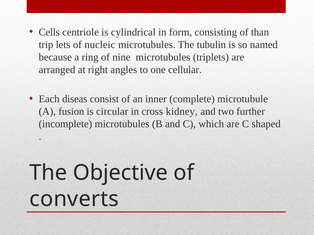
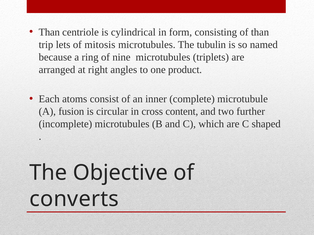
Cells: Cells -> Than (49, 32)
nucleic: nucleic -> mitosis (100, 45)
cellular: cellular -> product (185, 70)
diseas: diseas -> atoms (75, 99)
kidney: kidney -> content (182, 112)
